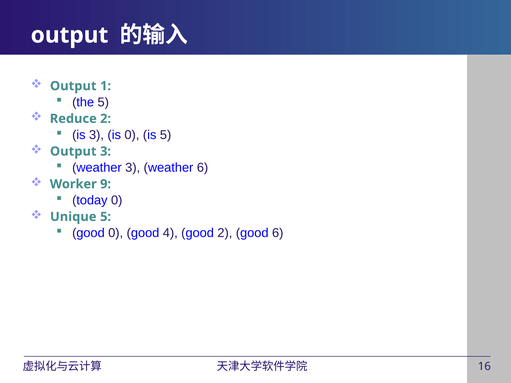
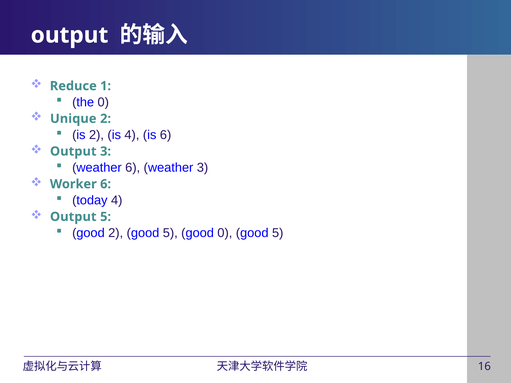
Output: Output -> Reduce (73, 86)
the 5: 5 -> 0 (103, 102)
Reduce: Reduce -> Unique (73, 119)
is 3: 3 -> 2 (96, 135)
is 0: 0 -> 4 (132, 135)
is 5: 5 -> 6 (166, 135)
weather 3: 3 -> 6 (133, 168)
weather 6: 6 -> 3 (203, 168)
Worker 9: 9 -> 6 (106, 184)
today 0: 0 -> 4 (117, 201)
Unique: Unique -> Output (73, 217)
good 0: 0 -> 2 (116, 233)
4: 4 -> 5 (170, 233)
good 2: 2 -> 0 (225, 233)
6: 6 -> 5 (278, 233)
